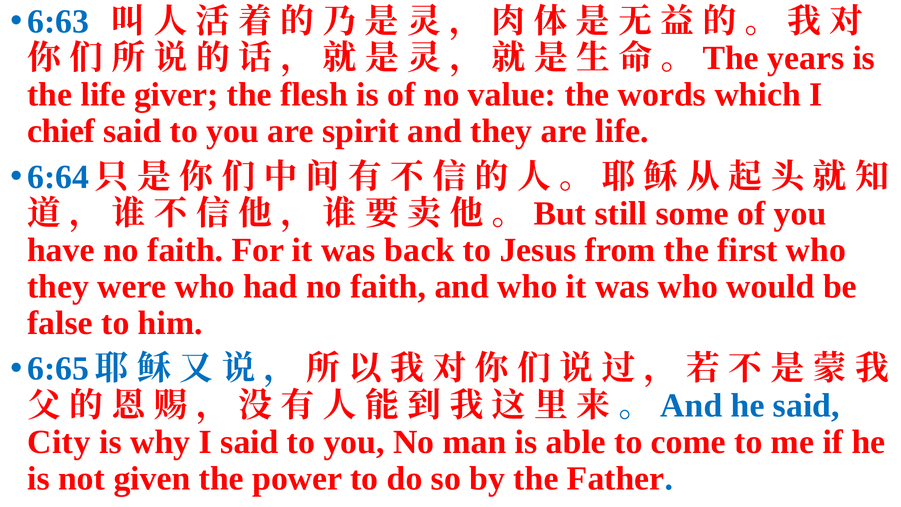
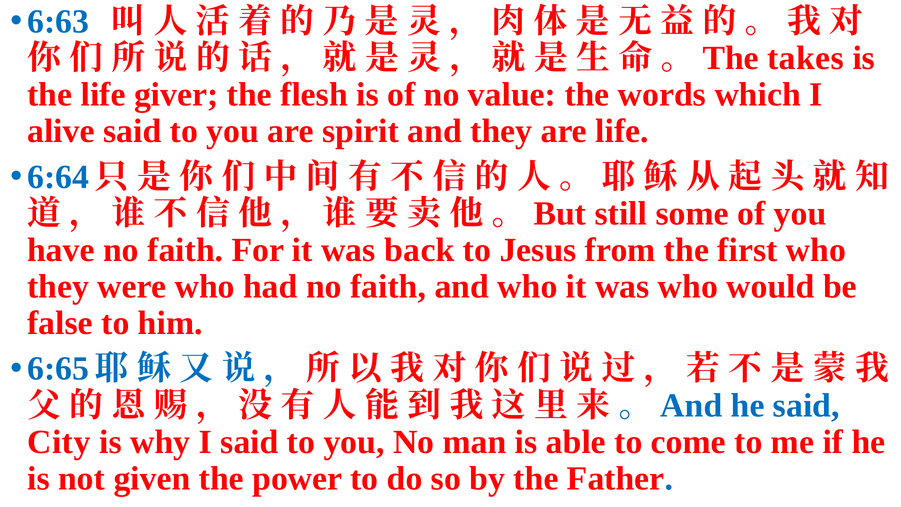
years: years -> takes (806, 58)
chief: chief -> alive (61, 131)
